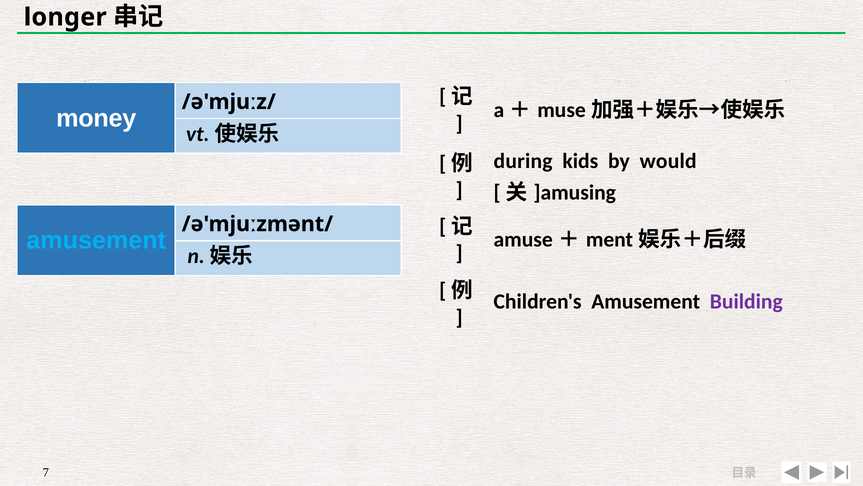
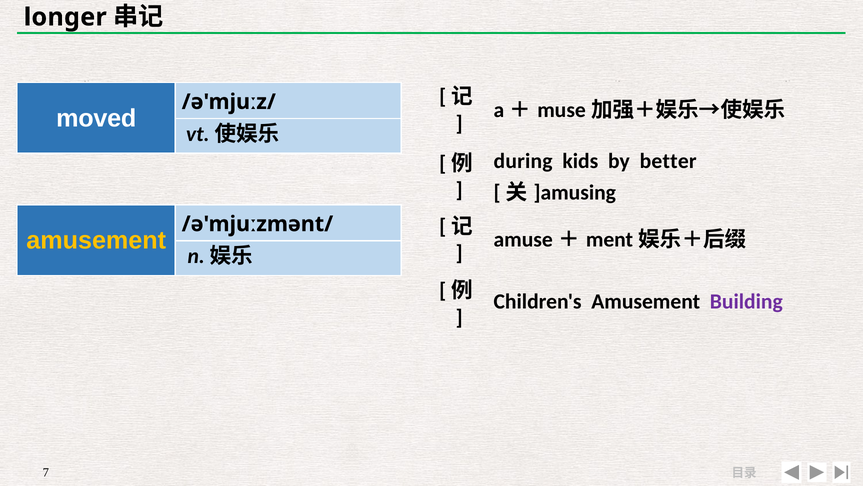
money: money -> moved (96, 118)
would: would -> better (668, 161)
amusement colour: light blue -> yellow (96, 240)
